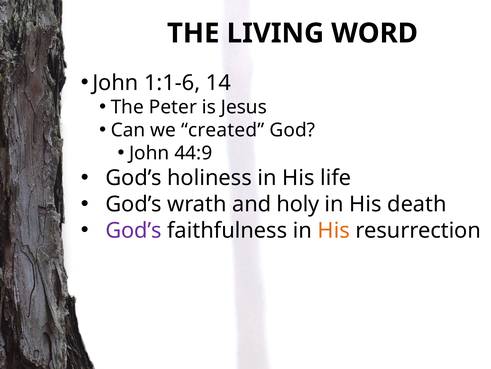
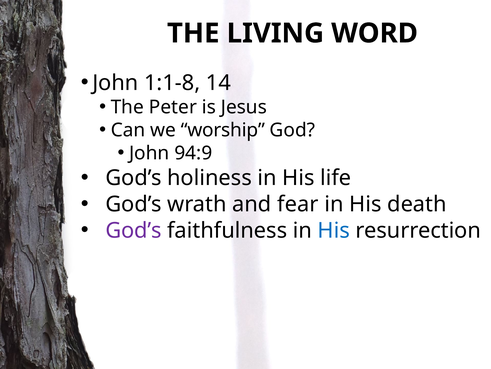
1:1-6: 1:1-6 -> 1:1-8 (172, 83)
created: created -> worship (223, 130)
44:9: 44:9 -> 94:9 (193, 153)
holy: holy -> fear (298, 204)
His colour: orange -> blue (334, 230)
